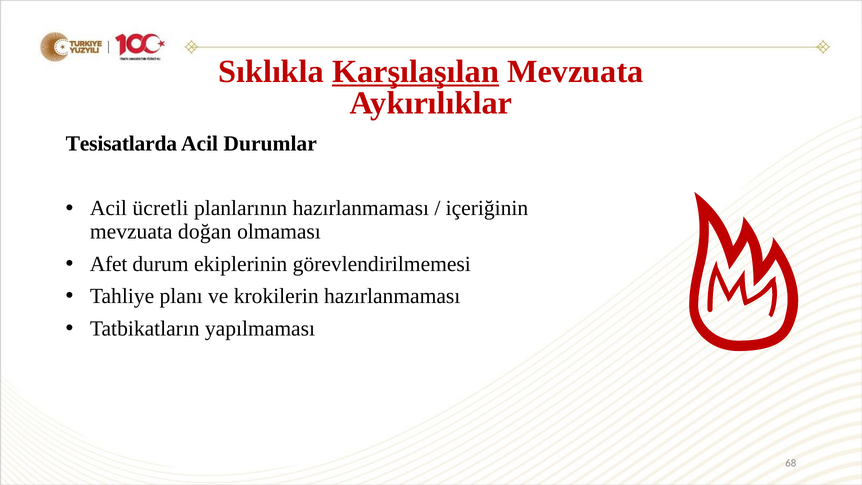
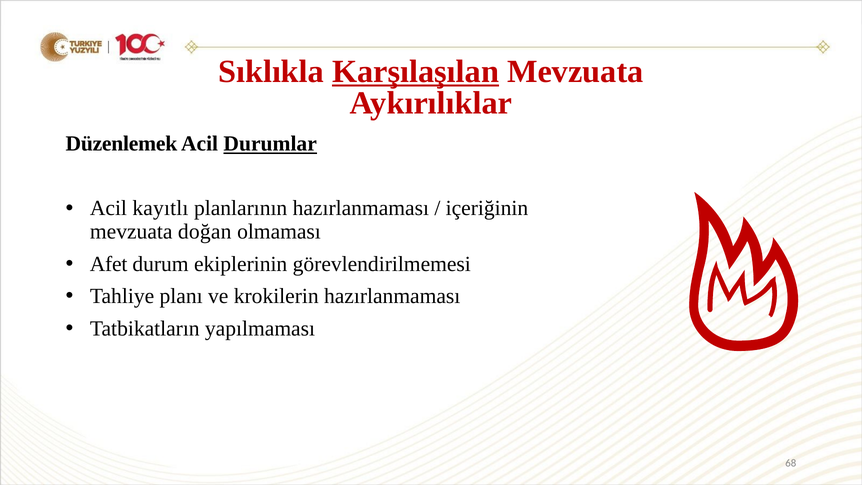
Tesisatlarda: Tesisatlarda -> Düzenlemek (121, 144)
Durumlar underline: none -> present (270, 144)
ücretli: ücretli -> kayıtlı (160, 208)
